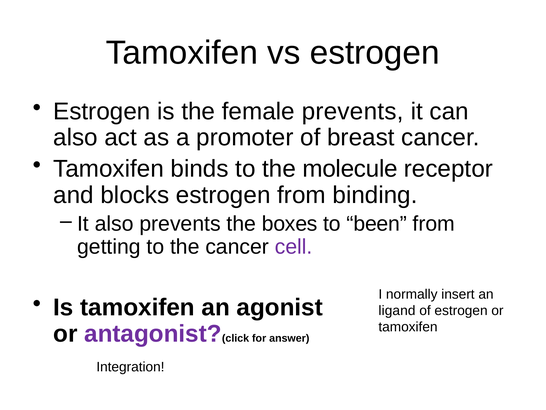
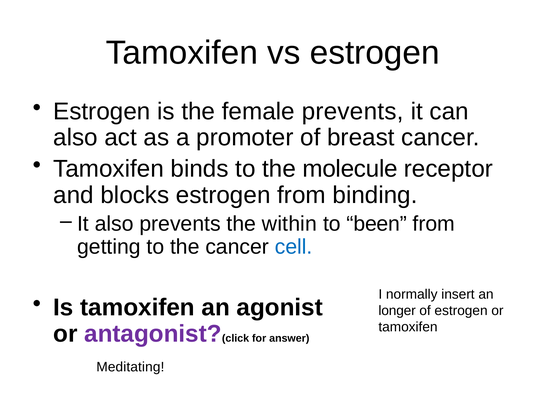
boxes: boxes -> within (289, 224)
cell colour: purple -> blue (294, 247)
ligand: ligand -> longer (397, 310)
Integration: Integration -> Meditating (130, 367)
